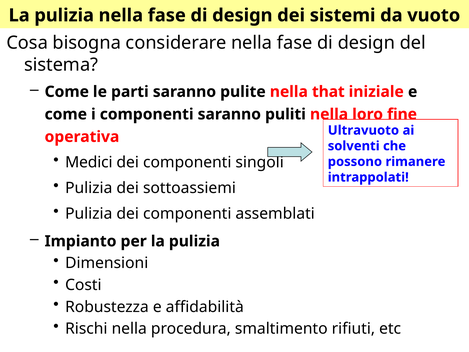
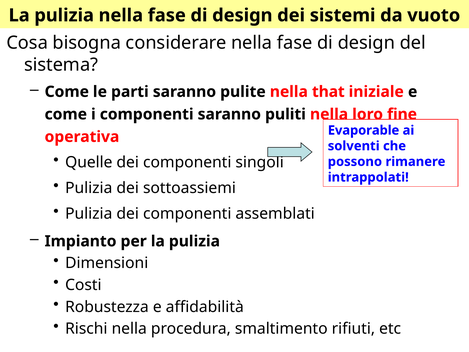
Ultravuoto: Ultravuoto -> Evaporable (364, 130)
Medici: Medici -> Quelle (89, 162)
